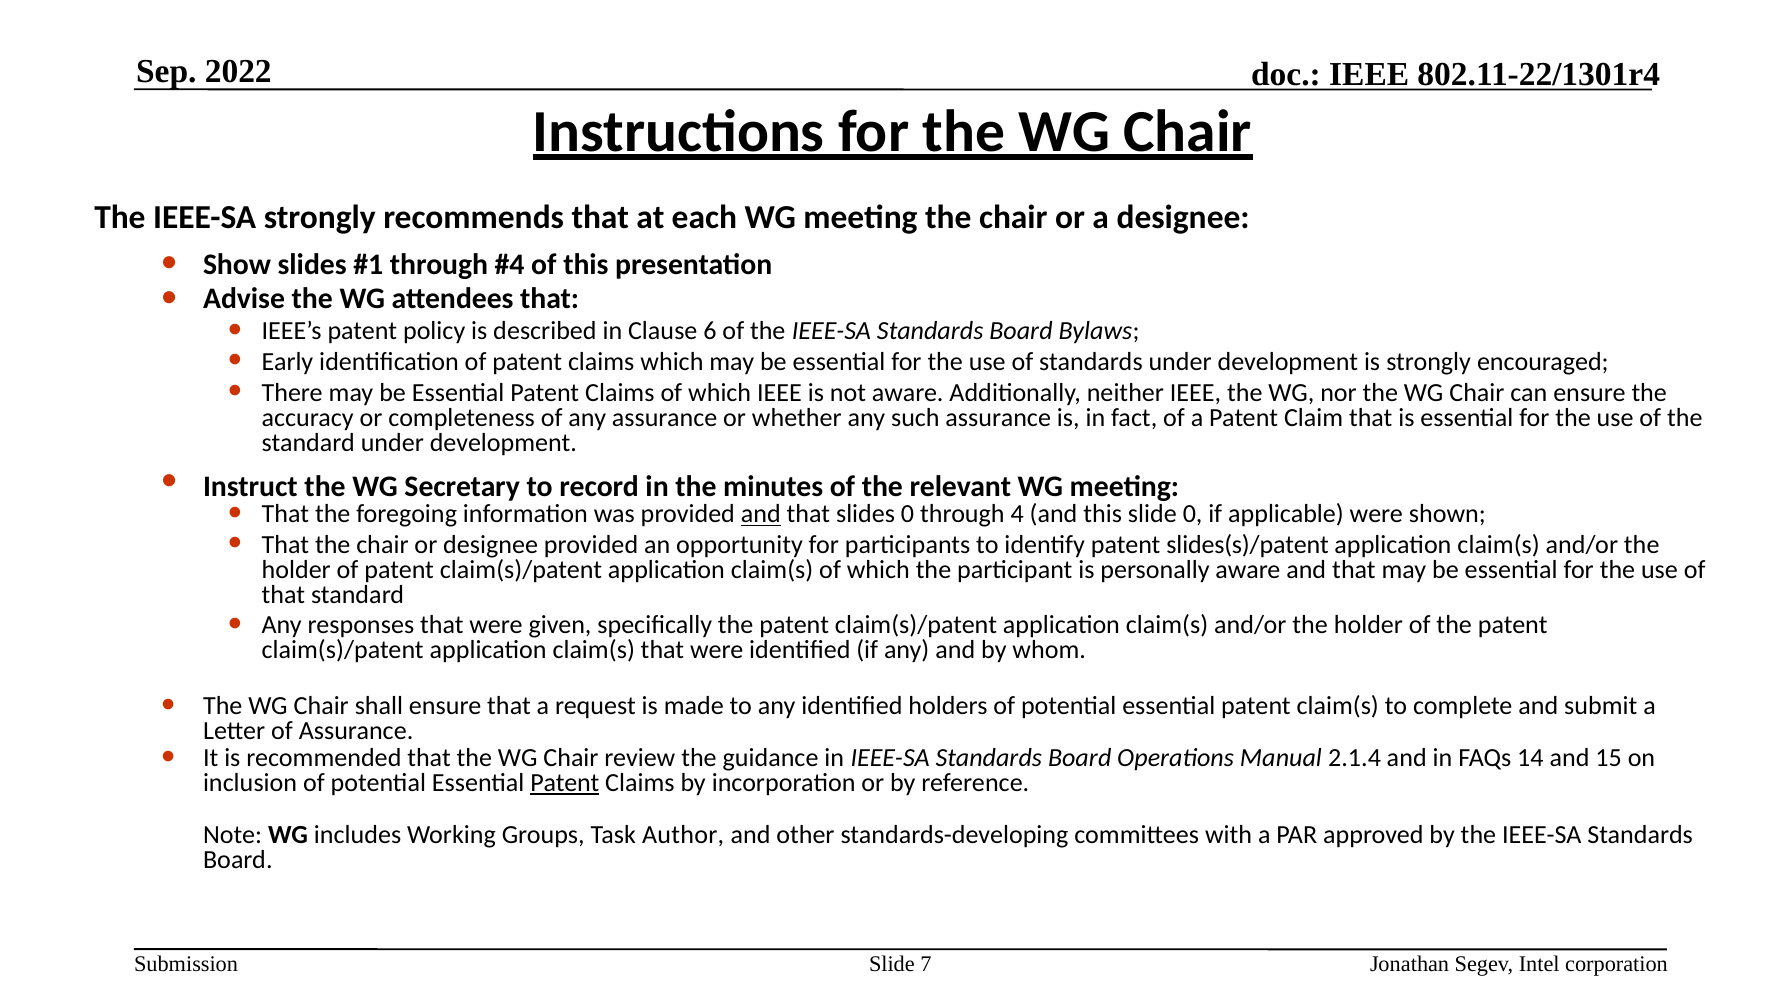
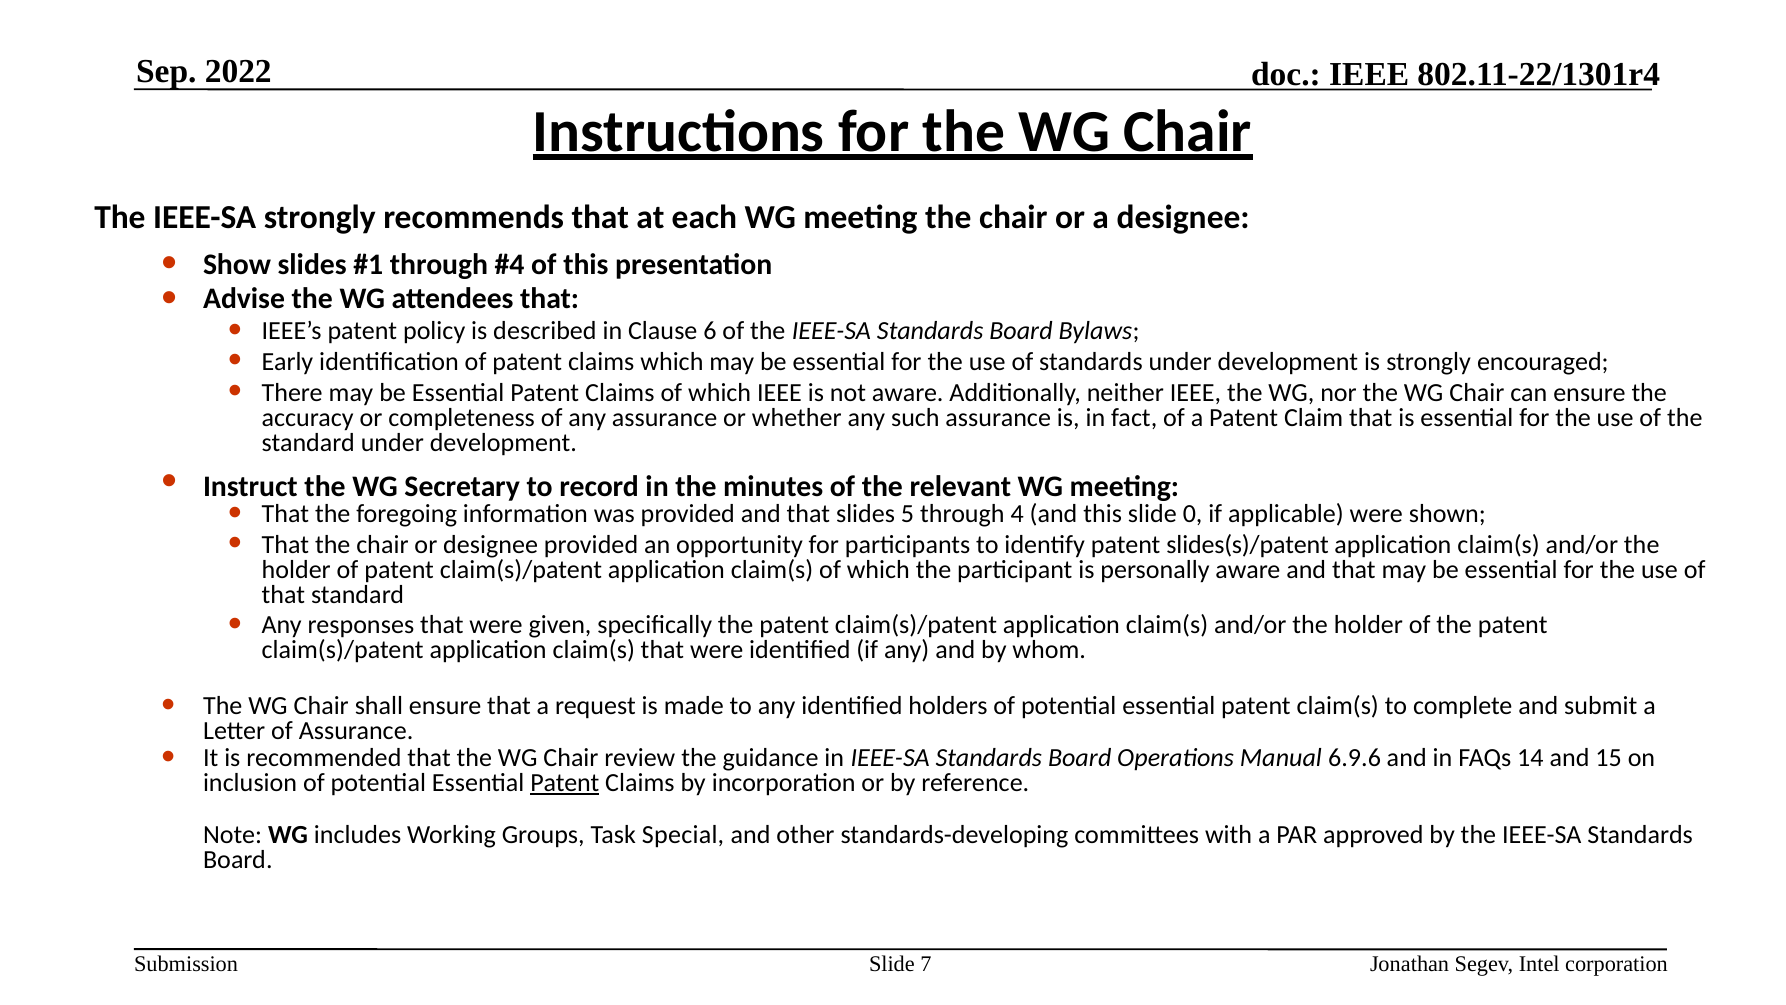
and underline: present -> none (761, 514)
slides 0: 0 -> 5 (908, 514)
2.1.4: 2.1.4 -> 6.9.6 (1355, 757)
Author: Author -> Special (683, 835)
